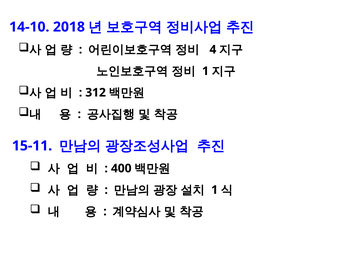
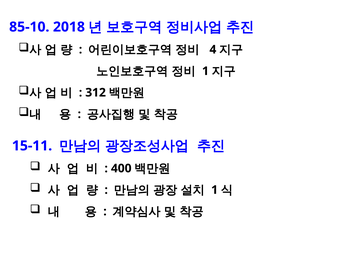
14-10: 14-10 -> 85-10 (29, 27)
